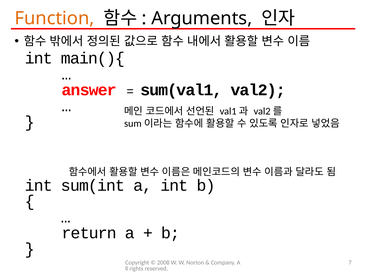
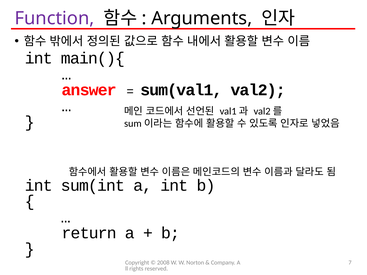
Function colour: orange -> purple (54, 18)
